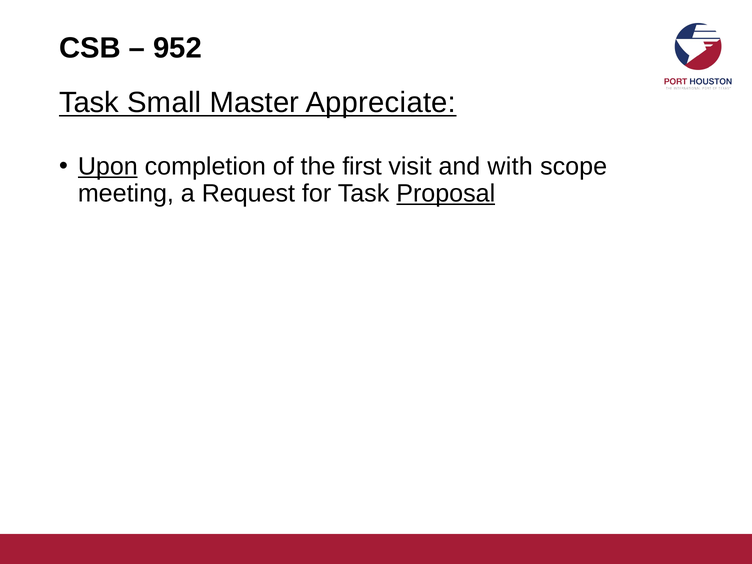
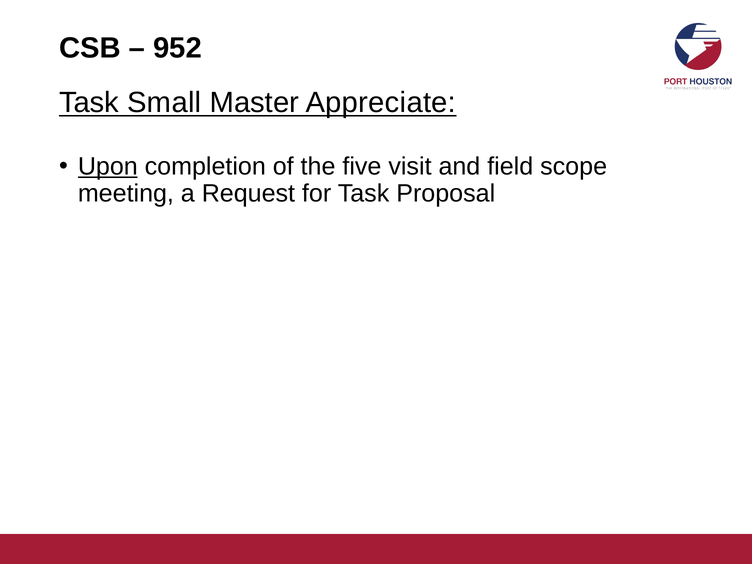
first: first -> five (362, 167)
with: with -> field (510, 167)
Proposal underline: present -> none (446, 194)
